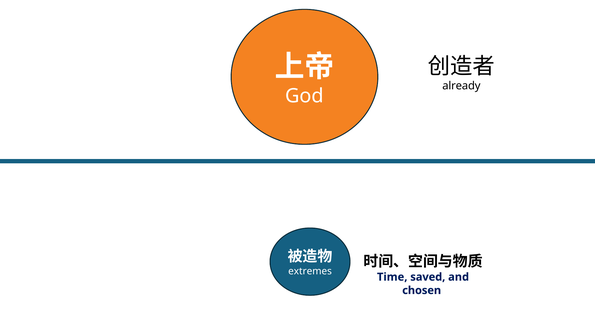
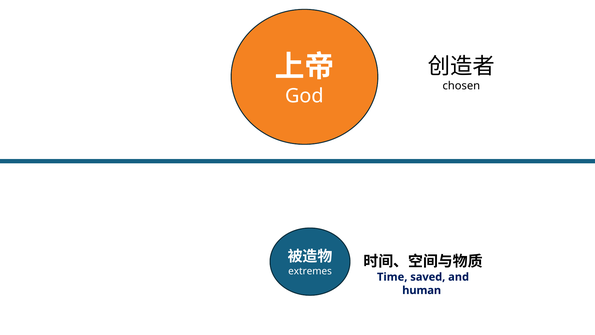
already: already -> chosen (461, 86)
chosen: chosen -> human (422, 290)
